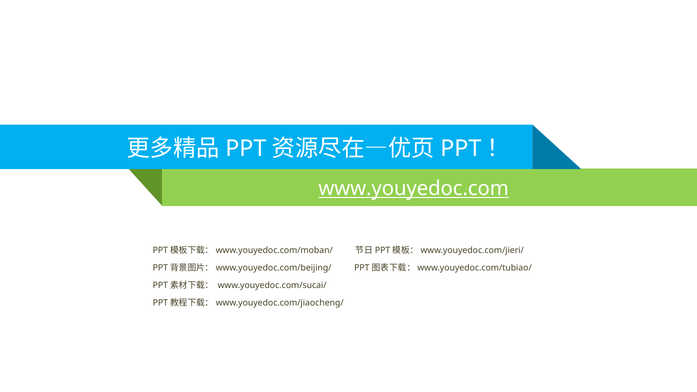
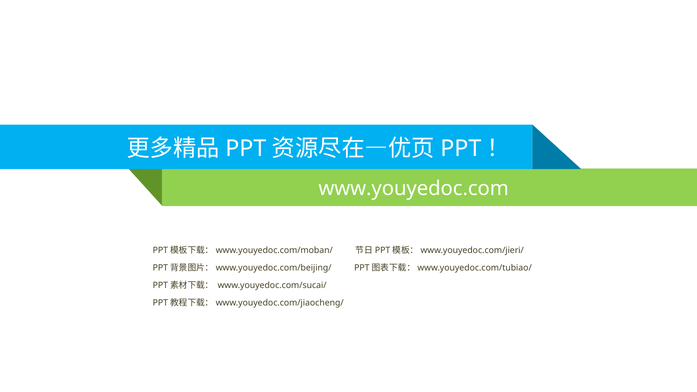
www.youyedoc.com underline: present -> none (414, 189)
